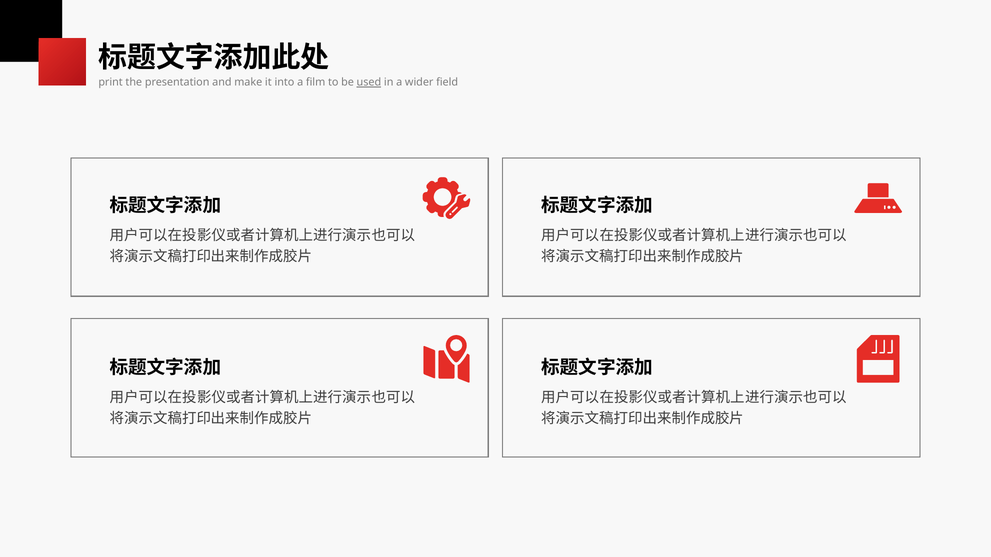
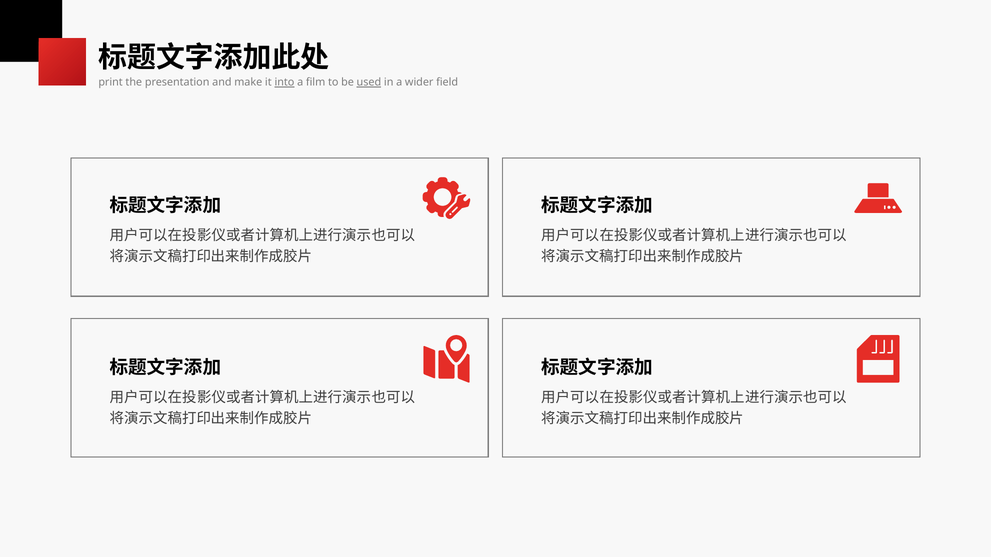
into underline: none -> present (284, 82)
